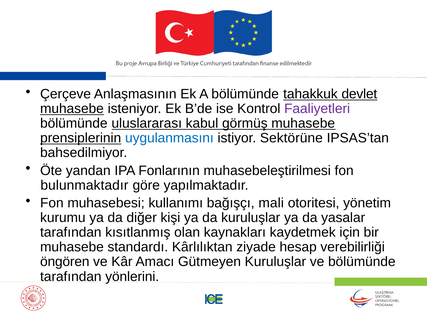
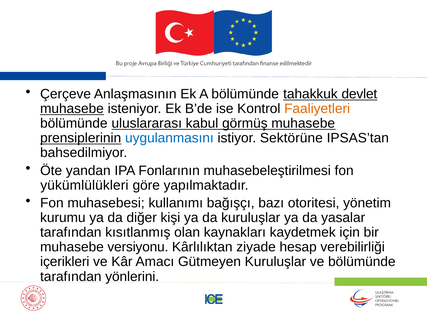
Faaliyetleri colour: purple -> orange (317, 109)
bulunmaktadır: bulunmaktadır -> yükümlülükleri (84, 185)
mali: mali -> bazı (271, 203)
standardı: standardı -> versiyonu (138, 247)
öngören: öngören -> içerikleri (65, 262)
